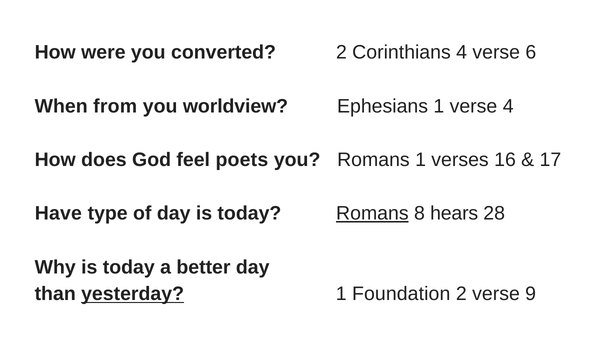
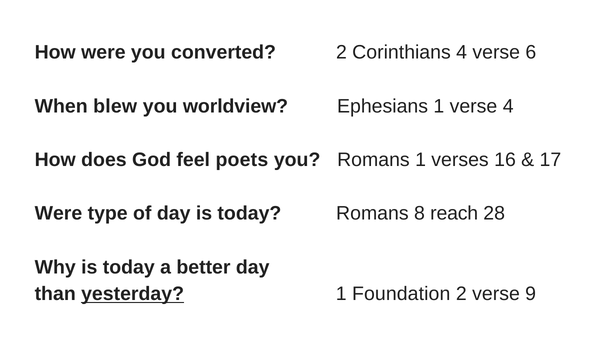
from: from -> blew (115, 106)
Have: Have -> Were (58, 214)
Romans underline: present -> none (372, 214)
hears: hears -> reach (454, 214)
